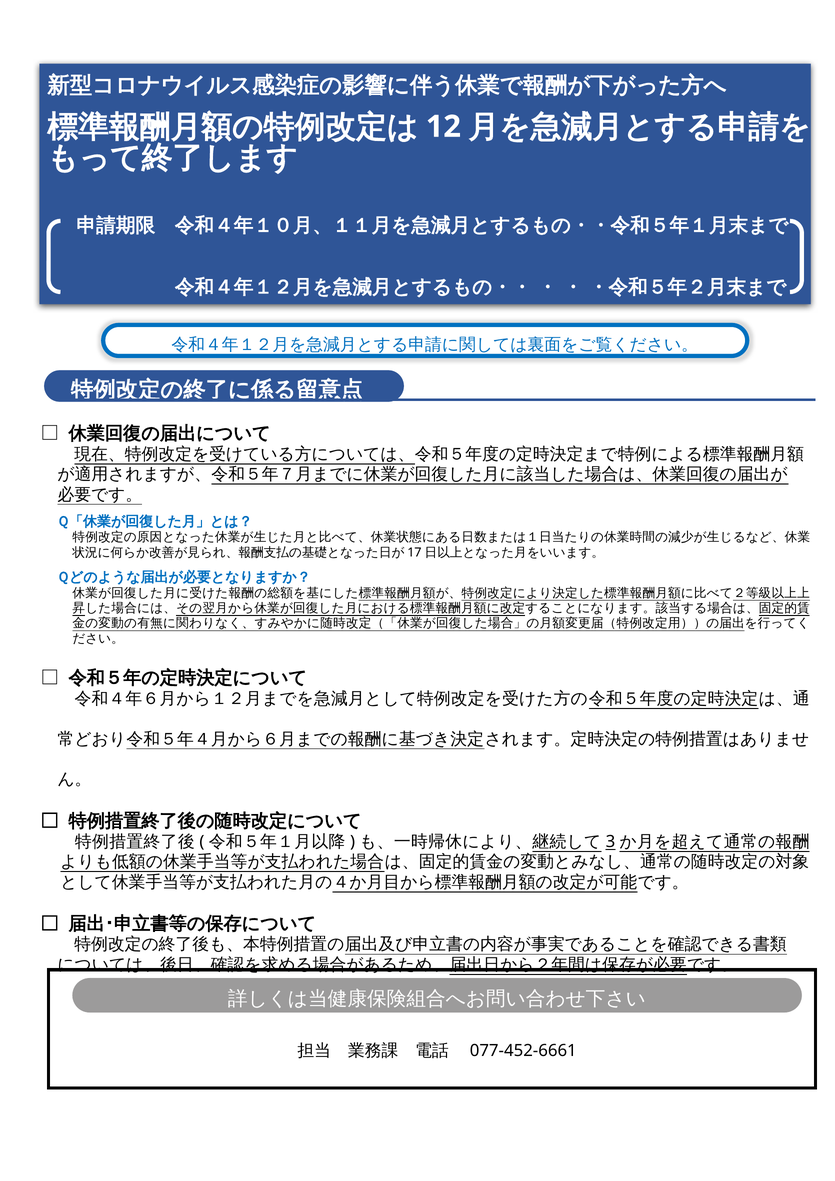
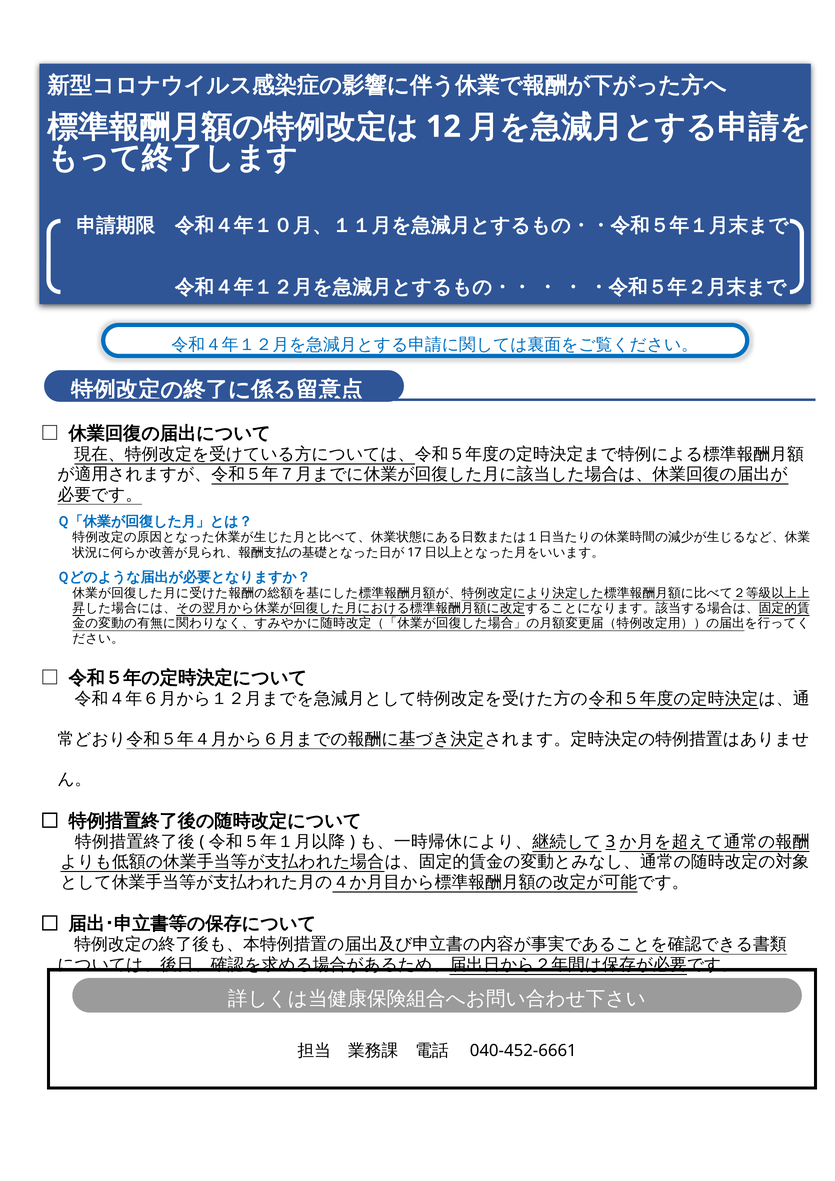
077-452-6661: 077-452-6661 -> 040-452-6661 (523, 1051)
